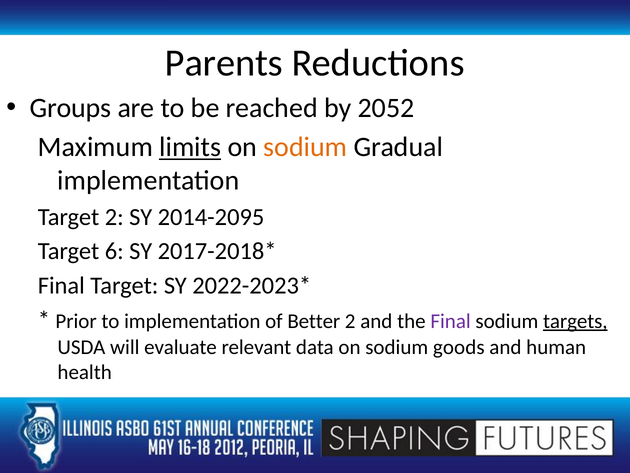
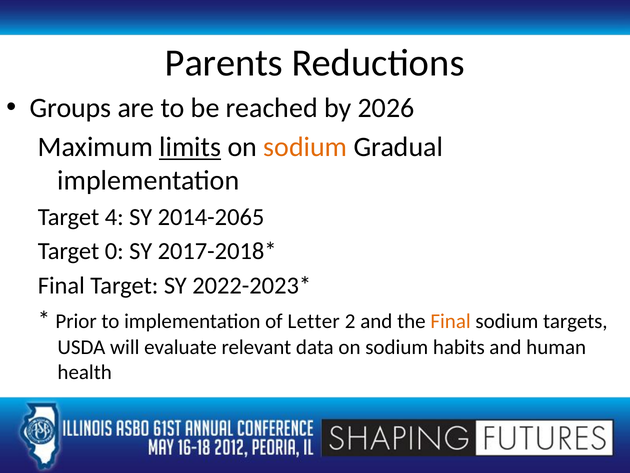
2052: 2052 -> 2026 (386, 108)
Target 2: 2 -> 4 (114, 217)
2014-2095: 2014-2095 -> 2014-2065 (211, 217)
6: 6 -> 0 (114, 251)
Better: Better -> Letter (314, 321)
Final colour: purple -> orange (451, 321)
targets underline: present -> none (575, 321)
goods: goods -> habits (459, 347)
